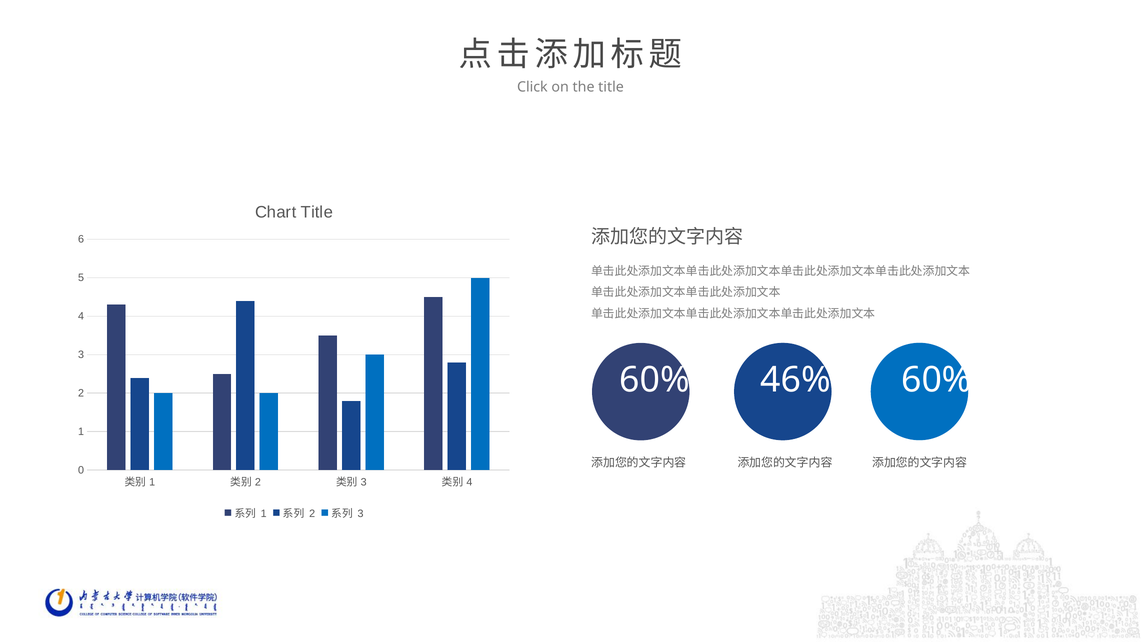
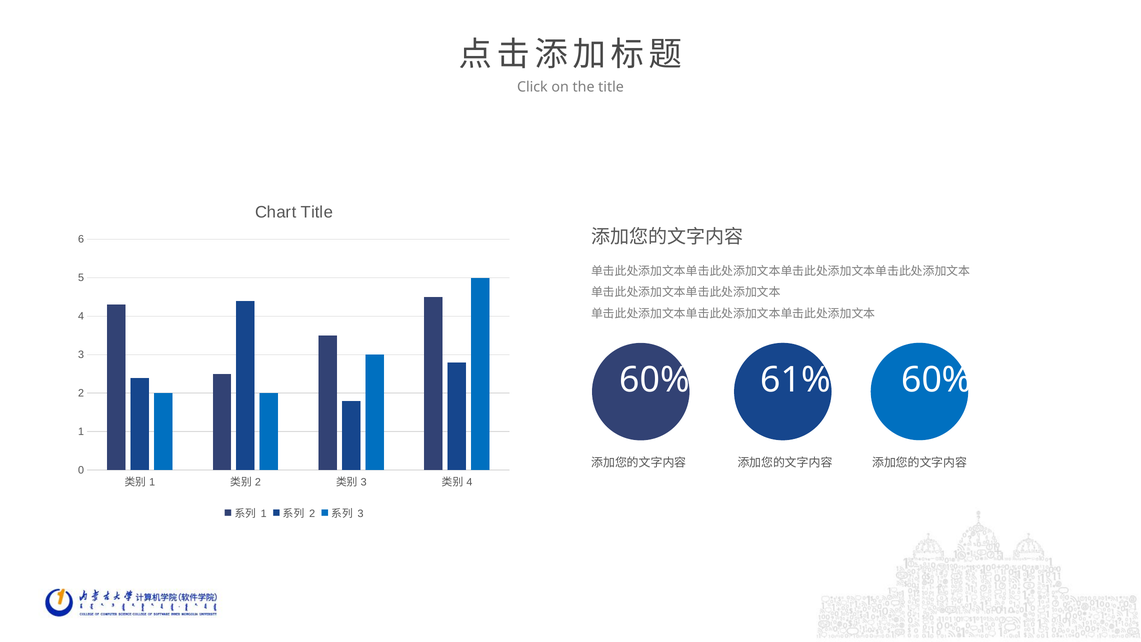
46%: 46% -> 61% (795, 380)
